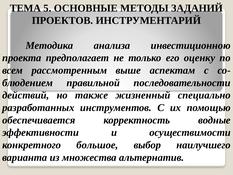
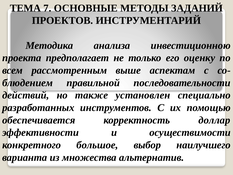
5: 5 -> 7 (47, 8)
жизненный: жизненный -> установлен (143, 95)
водные: водные -> доллар (214, 120)
